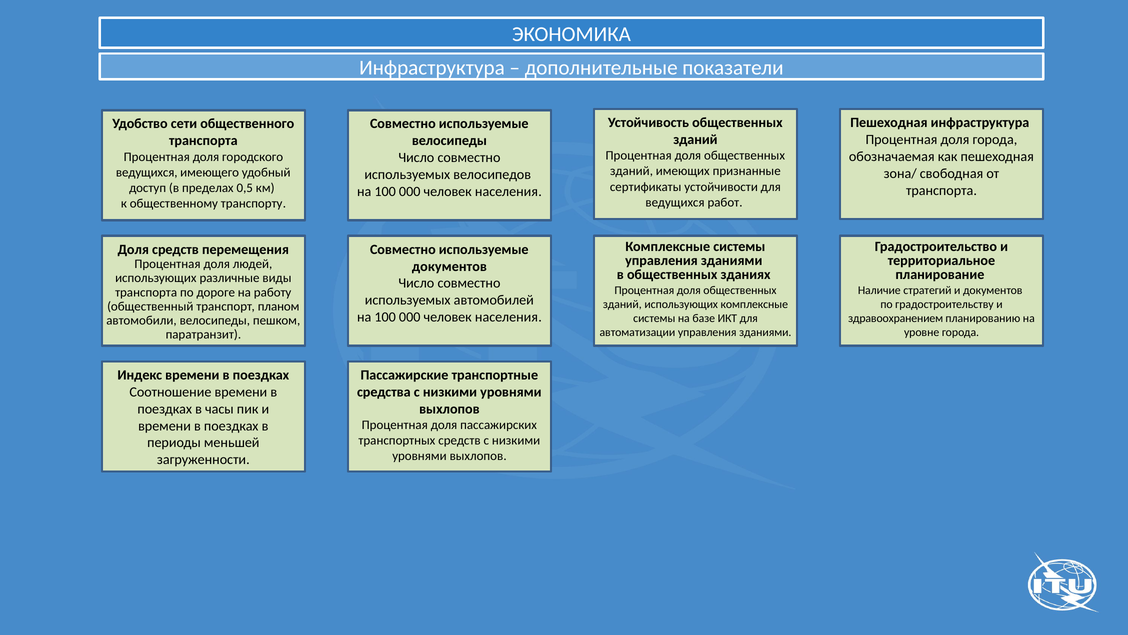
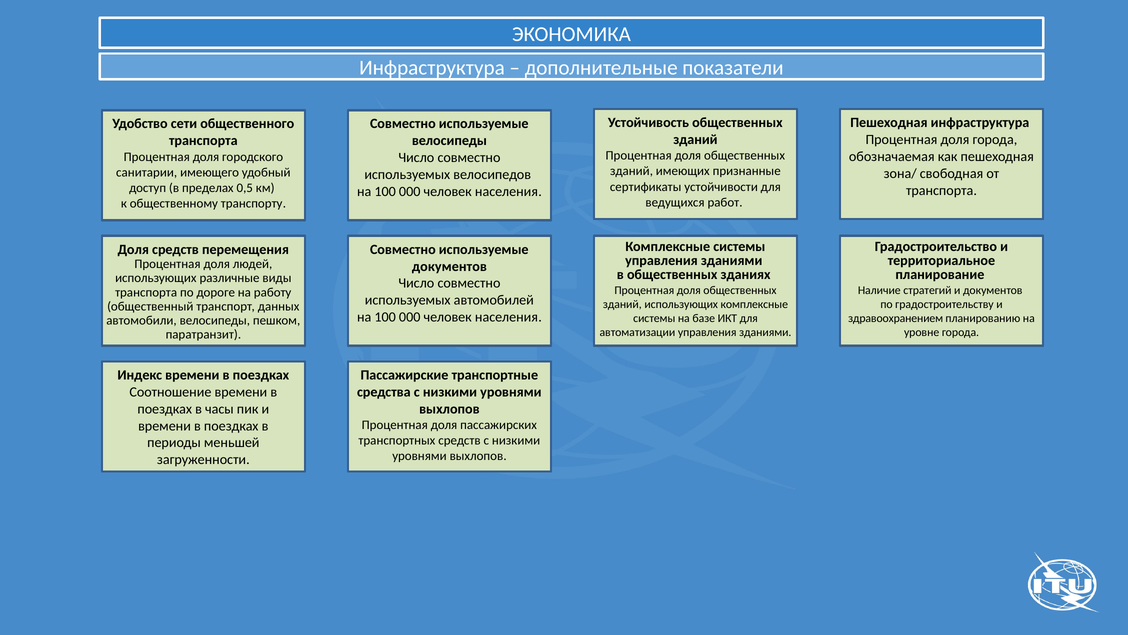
ведущихся: ведущихся -> санитарии (147, 172)
планом: планом -> данных (279, 306)
